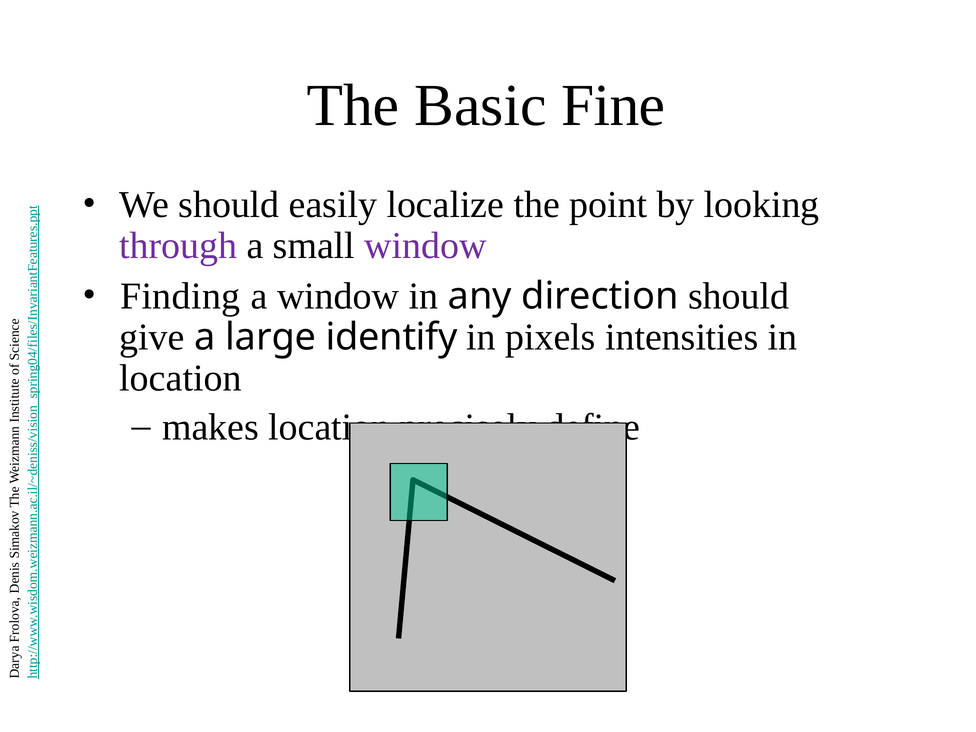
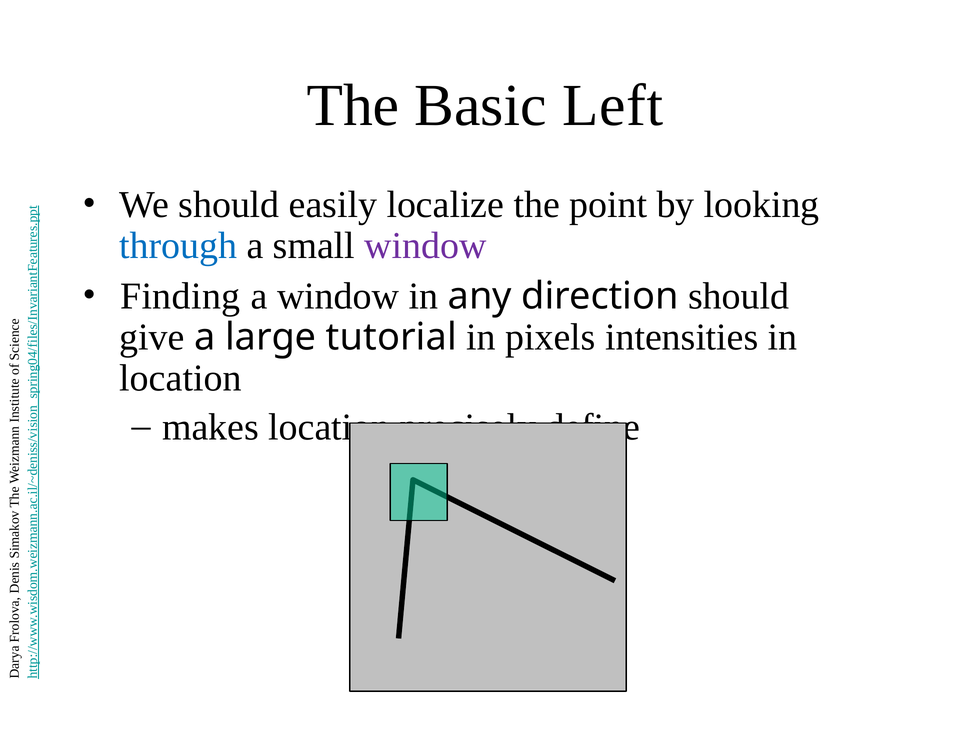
Fine: Fine -> Left (613, 106)
through colour: purple -> blue (178, 246)
identify: identify -> tutorial (391, 337)
